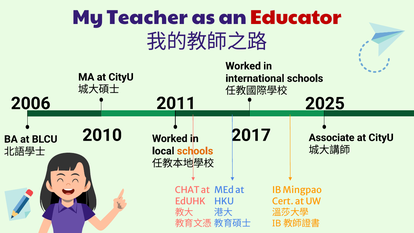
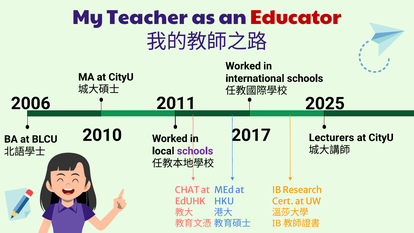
Associate: Associate -> Lecturers (332, 138)
schools colour: orange -> purple (195, 151)
Mingpao: Mingpao -> Research (302, 190)
